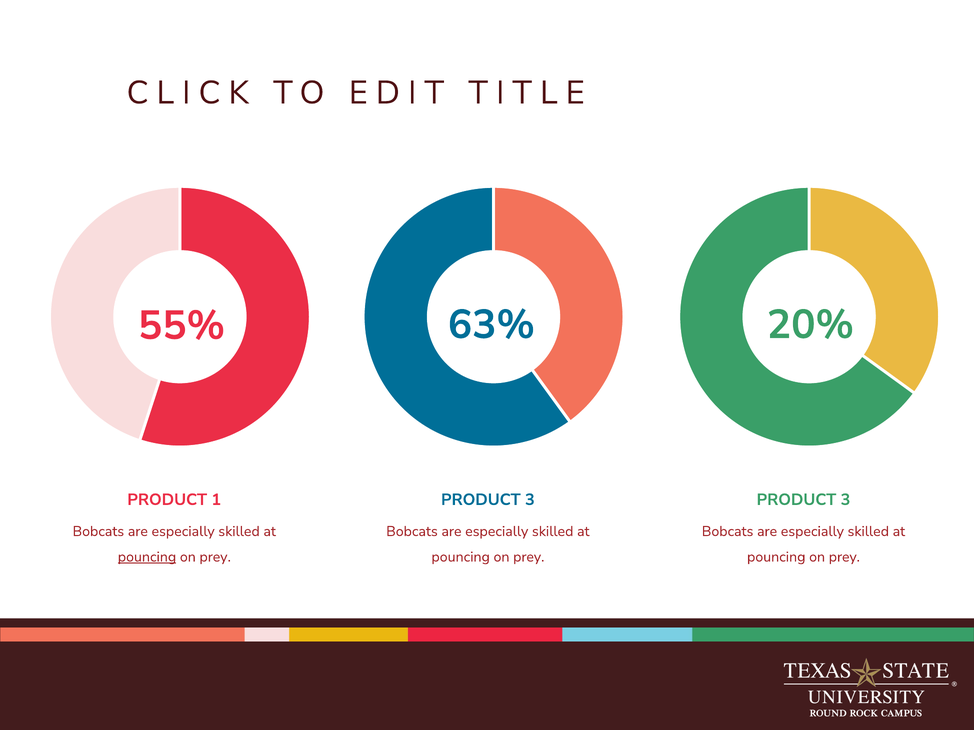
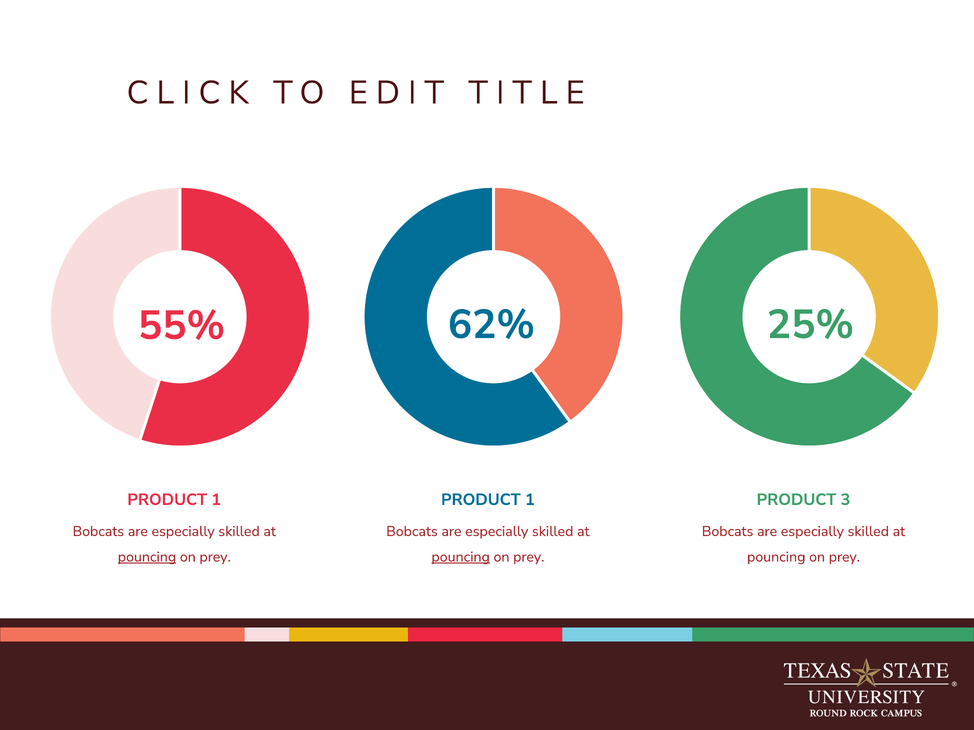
63%: 63% -> 62% (491, 325)
20%: 20% -> 25% (810, 325)
3: 3 -> 1 (530, 500)
pouncing underline: none -> present (461, 557)
